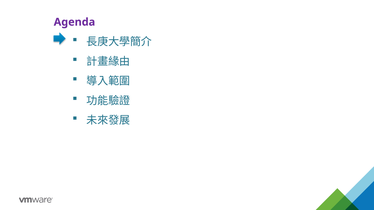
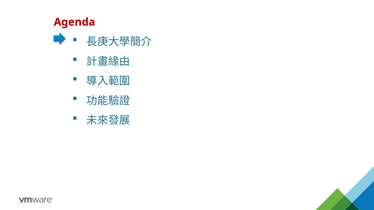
Agenda colour: purple -> red (74, 22)
